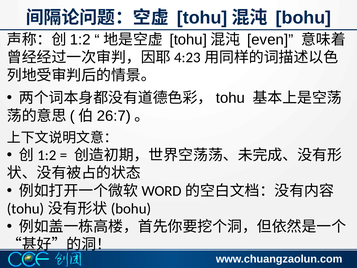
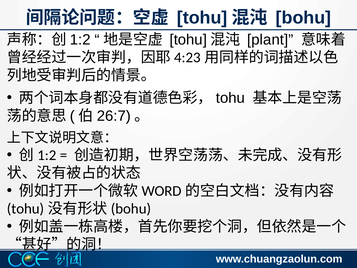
even: even -> plant (270, 40)
